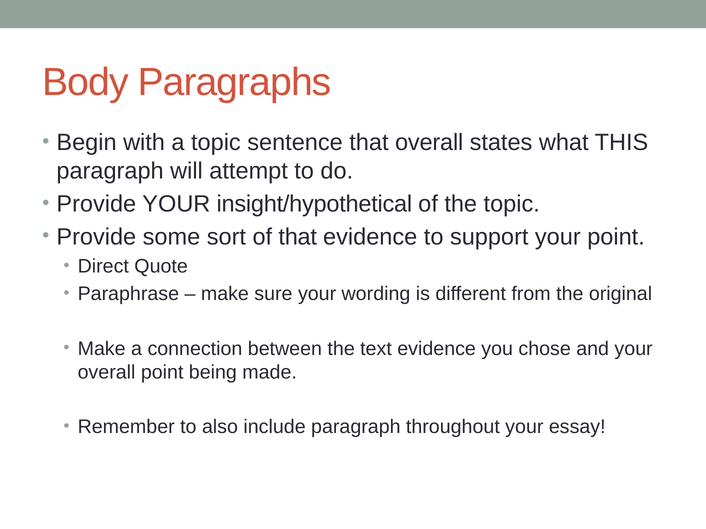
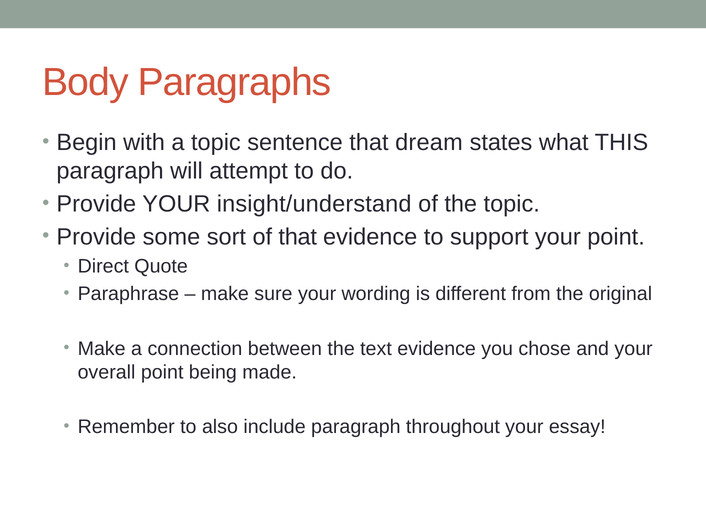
that overall: overall -> dream (429, 143)
insight/hypothetical: insight/hypothetical -> insight/understand (314, 204)
